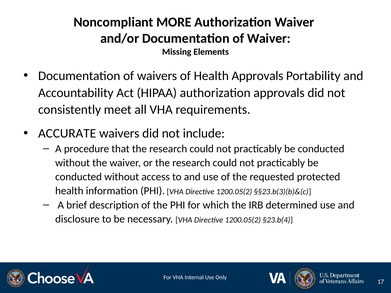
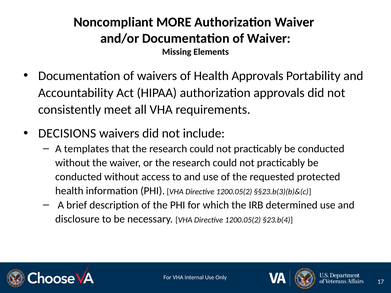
ACCURATE: ACCURATE -> DECISIONS (67, 134)
procedure: procedure -> templates (86, 149)
